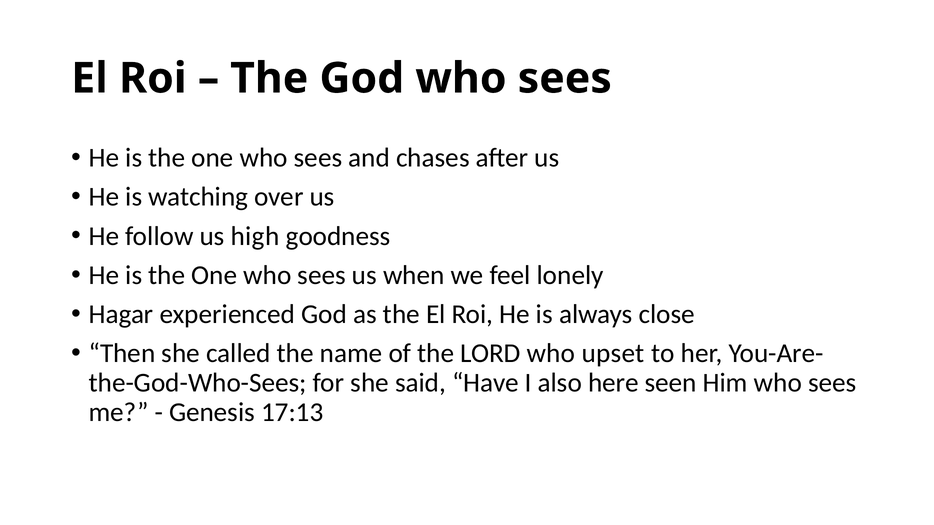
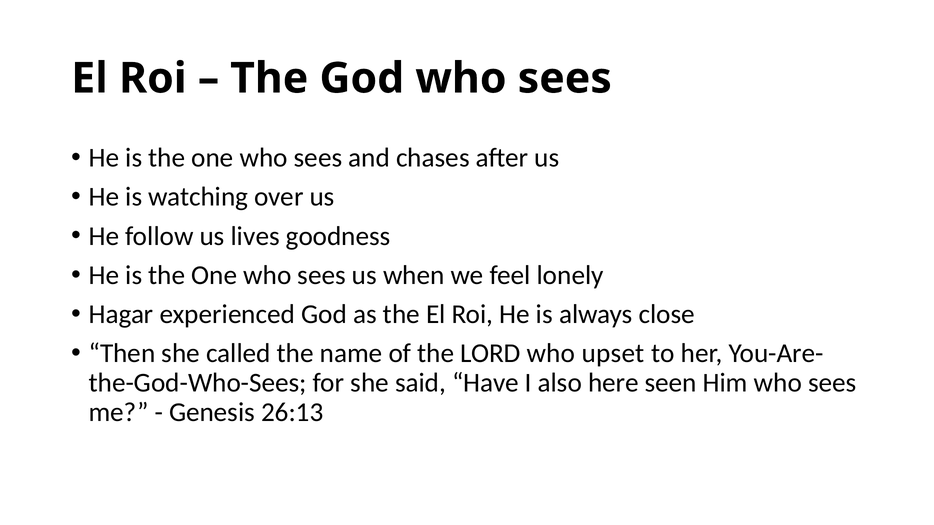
high: high -> lives (255, 236)
17:13: 17:13 -> 26:13 (292, 413)
